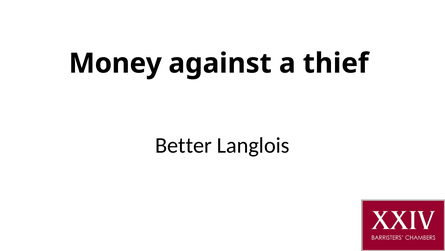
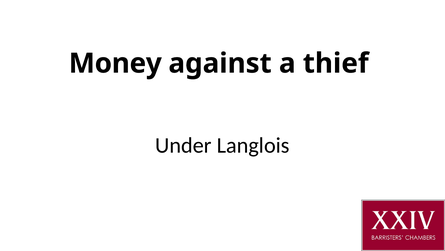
Better: Better -> Under (184, 145)
